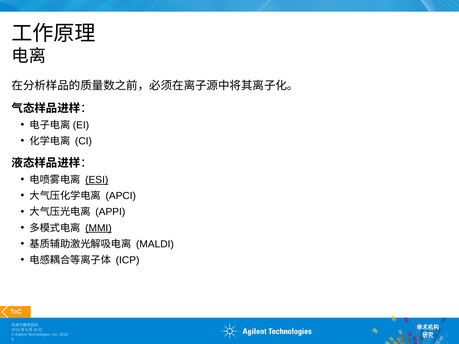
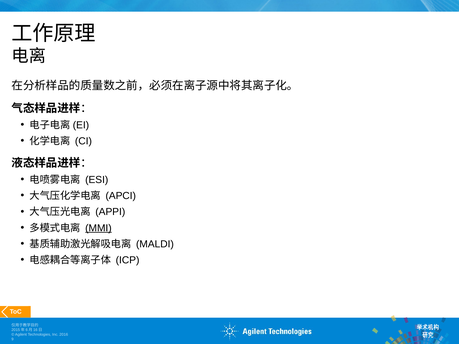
ESI underline: present -> none (97, 180)
